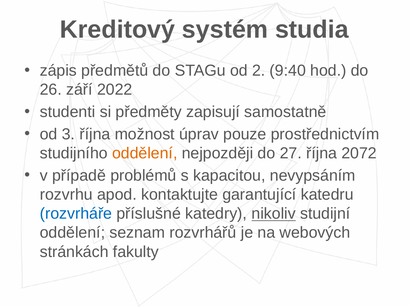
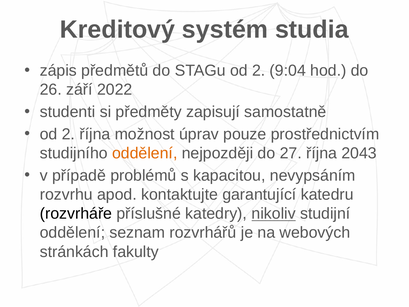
9:40: 9:40 -> 9:04 (288, 71)
3: 3 -> 2 (68, 134)
2072: 2072 -> 2043 (359, 153)
rozvrháře colour: blue -> black (76, 214)
